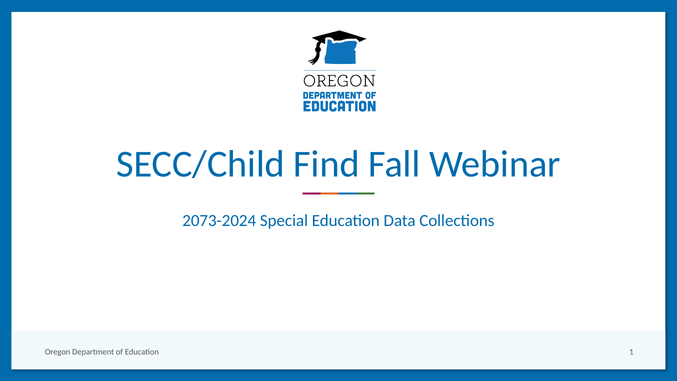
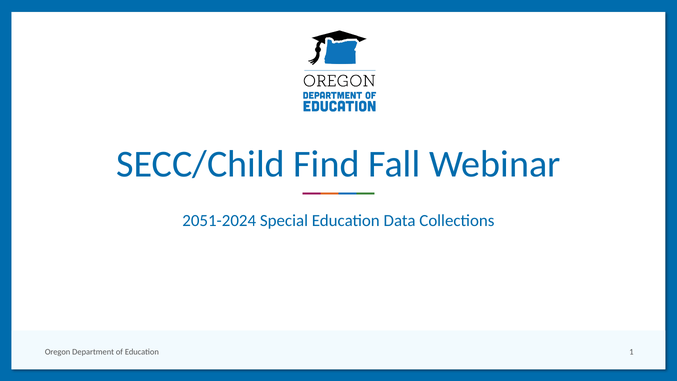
2073-2024: 2073-2024 -> 2051-2024 (219, 221)
